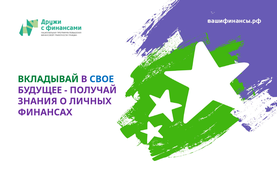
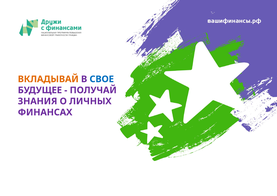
ВКЛАДЫВАЙ colour: green -> orange (48, 79)
